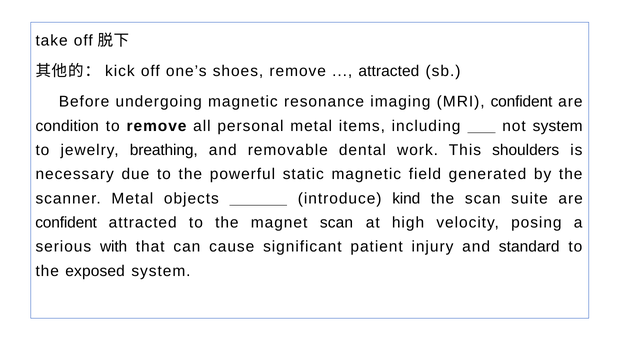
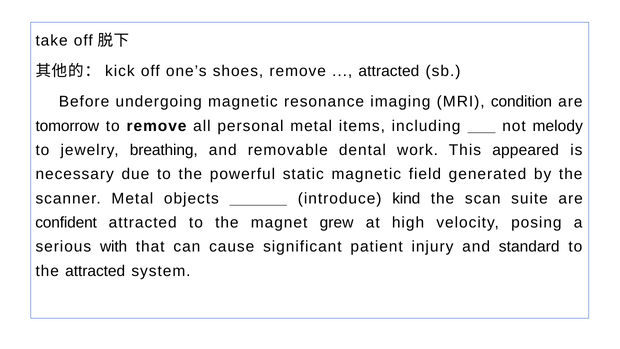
MRI confident: confident -> condition (521, 102)
condition: condition -> tomorrow (67, 126)
not system: system -> melody (558, 126)
shoulders: shoulders -> appeared (526, 150)
magnet scan: scan -> grew (337, 222)
the exposed: exposed -> attracted (95, 271)
